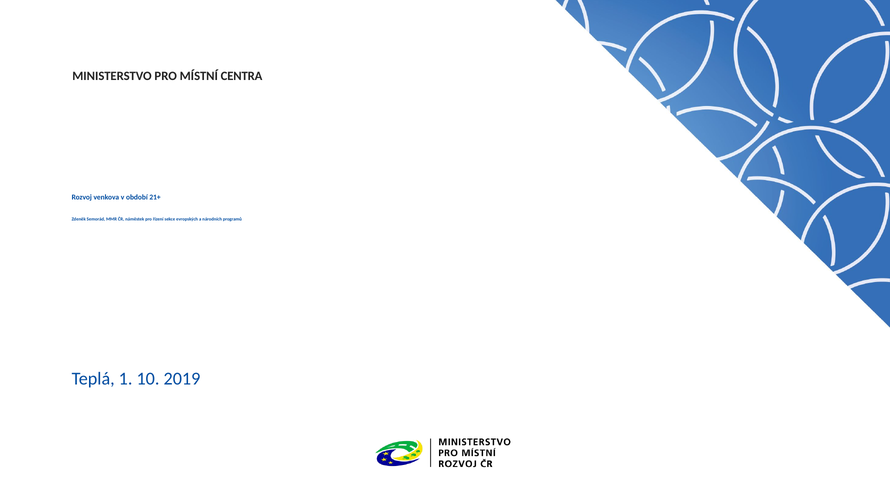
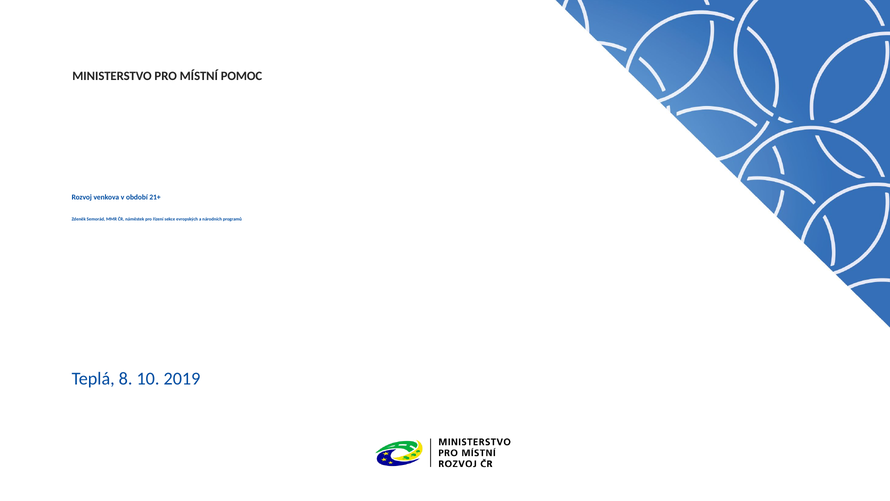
CENTRA: CENTRA -> POMOC (241, 76)
1: 1 -> 8 (126, 379)
